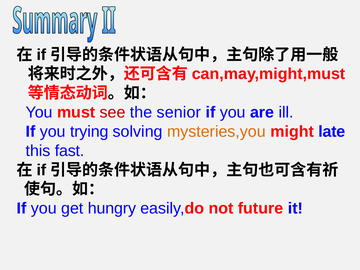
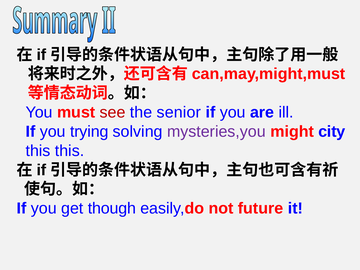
mysteries,you colour: orange -> purple (216, 132)
late: late -> city (332, 132)
this fast: fast -> this (70, 151)
hungry: hungry -> though (112, 208)
